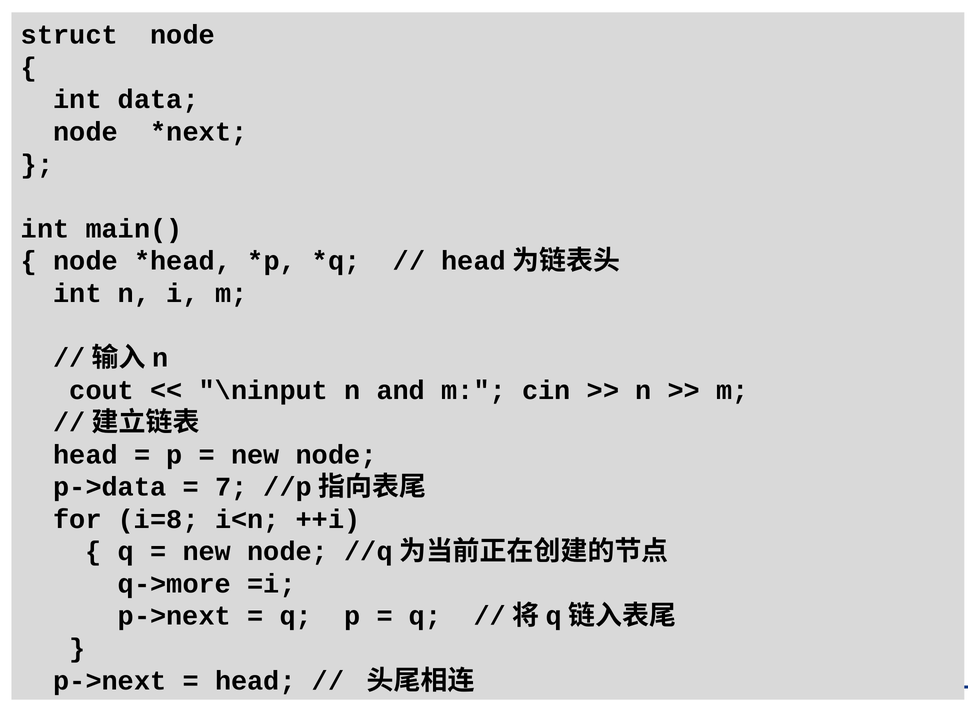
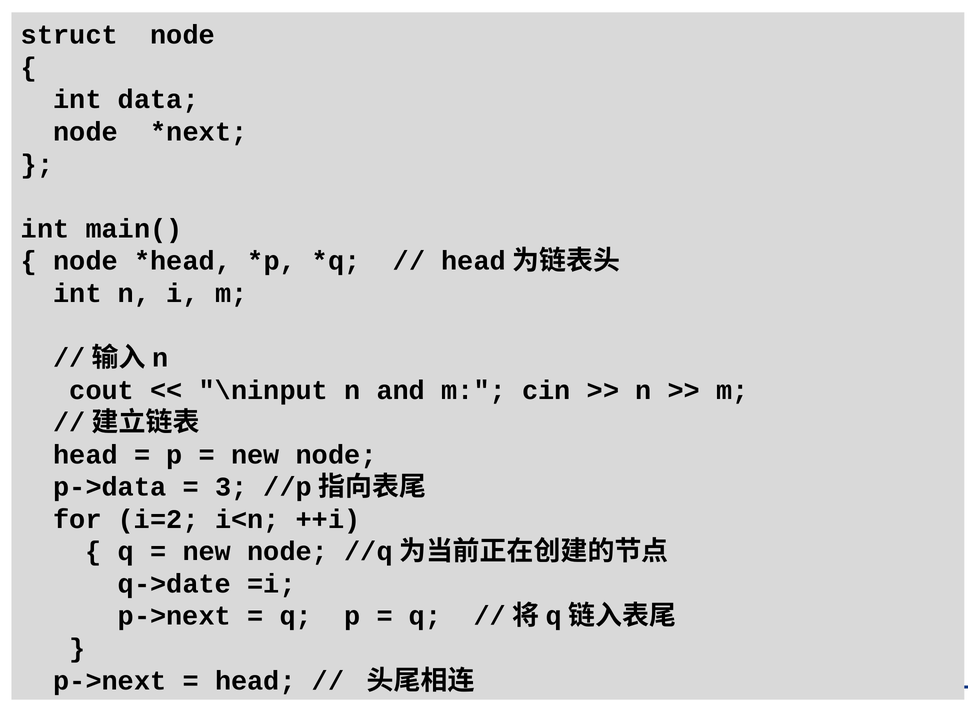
7: 7 -> 3 (231, 487)
i=8: i=8 -> i=2 (158, 519)
q->more: q->more -> q->date (174, 584)
